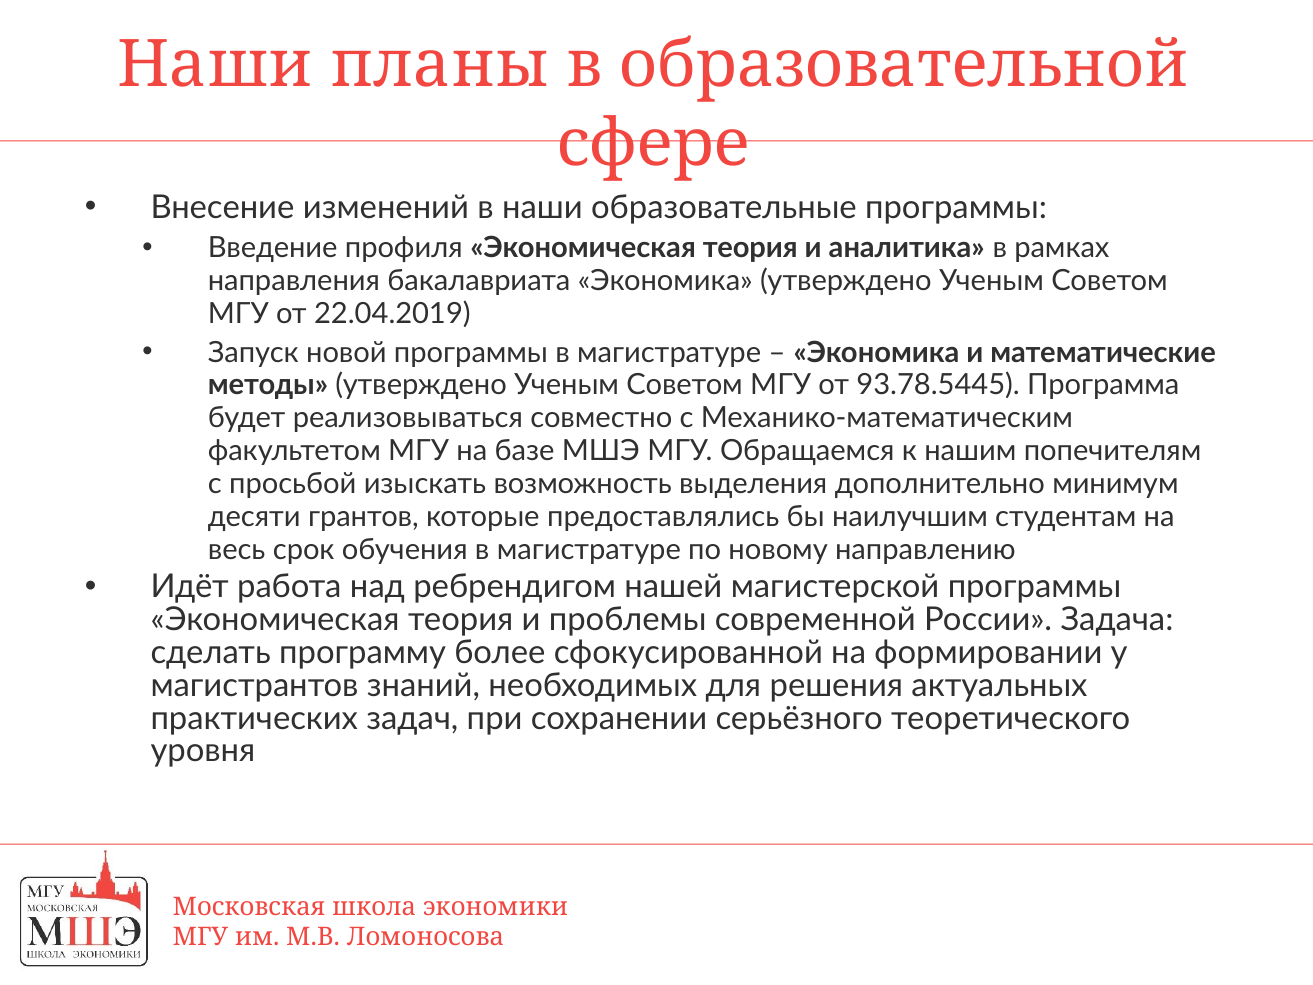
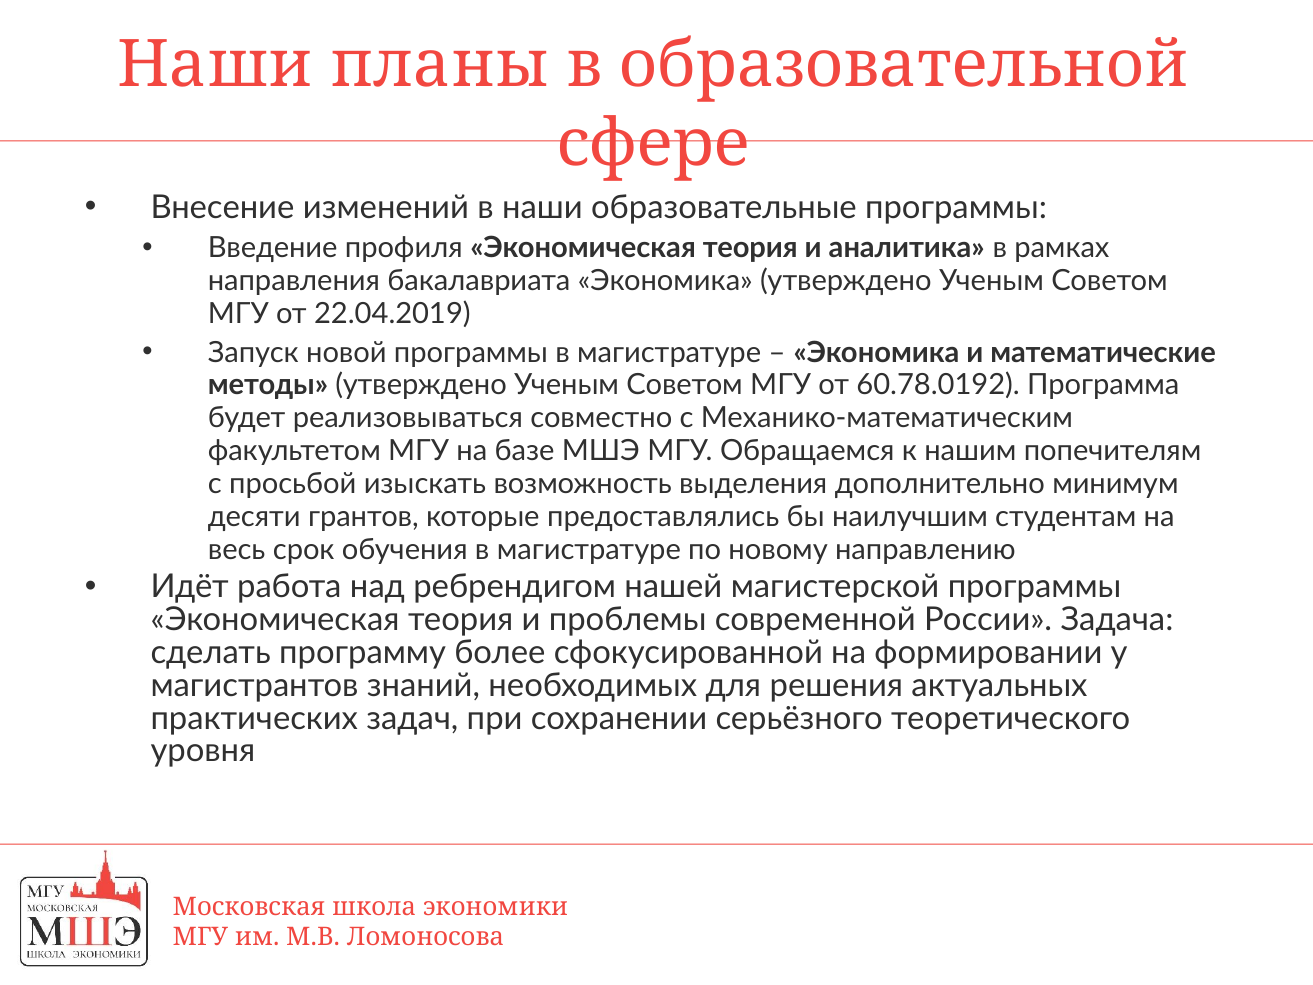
93.78.5445: 93.78.5445 -> 60.78.0192 (938, 385)
